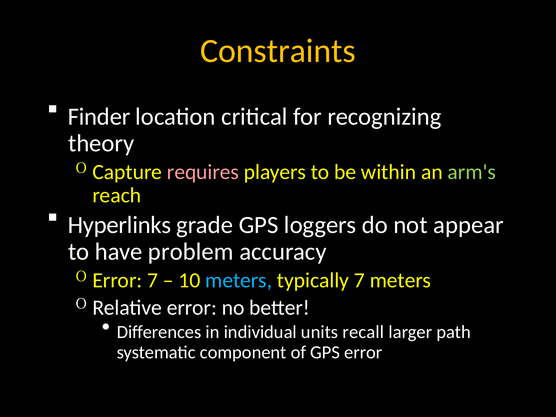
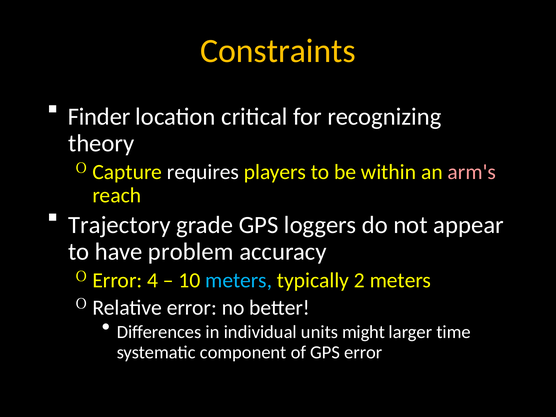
requires colour: pink -> white (203, 172)
arm's colour: light green -> pink (472, 172)
Hyperlinks: Hyperlinks -> Trajectory (119, 225)
Error 7: 7 -> 4 (153, 280)
typically 7: 7 -> 2 (359, 280)
recall: recall -> might (363, 332)
path: path -> time (454, 332)
